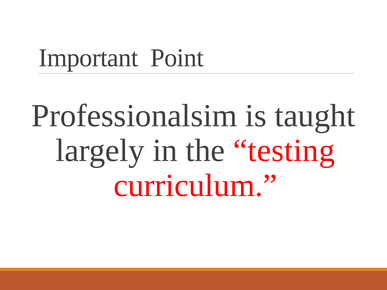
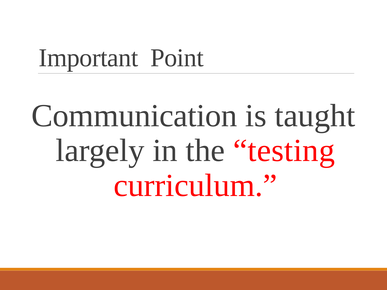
Professionalsim: Professionalsim -> Communication (134, 116)
